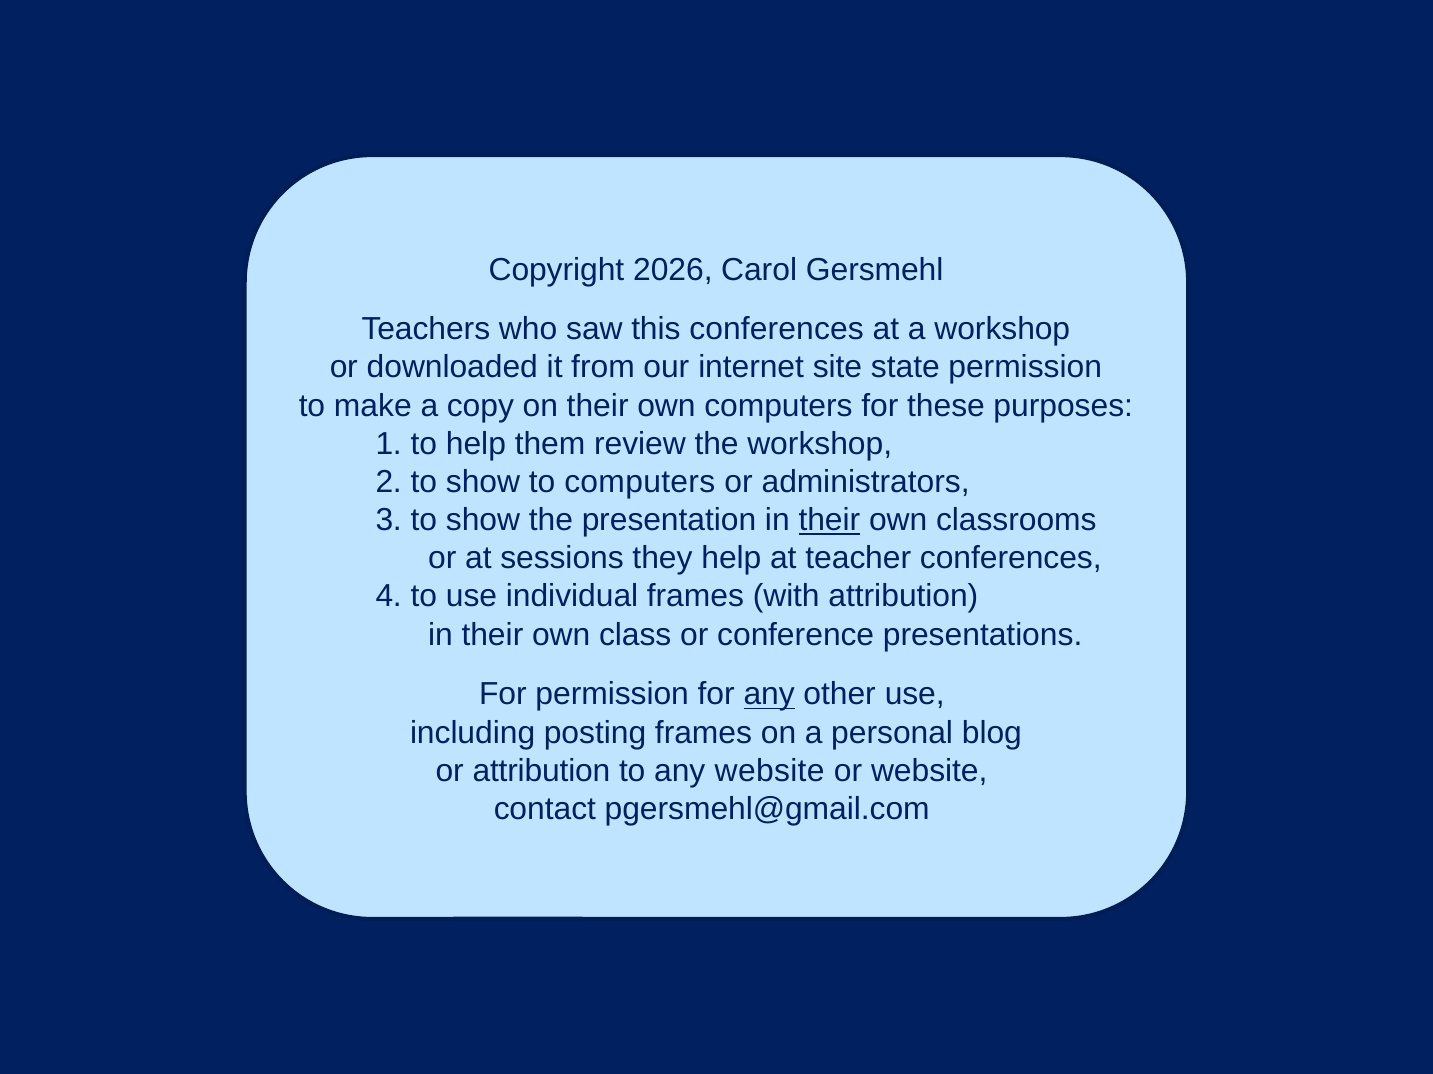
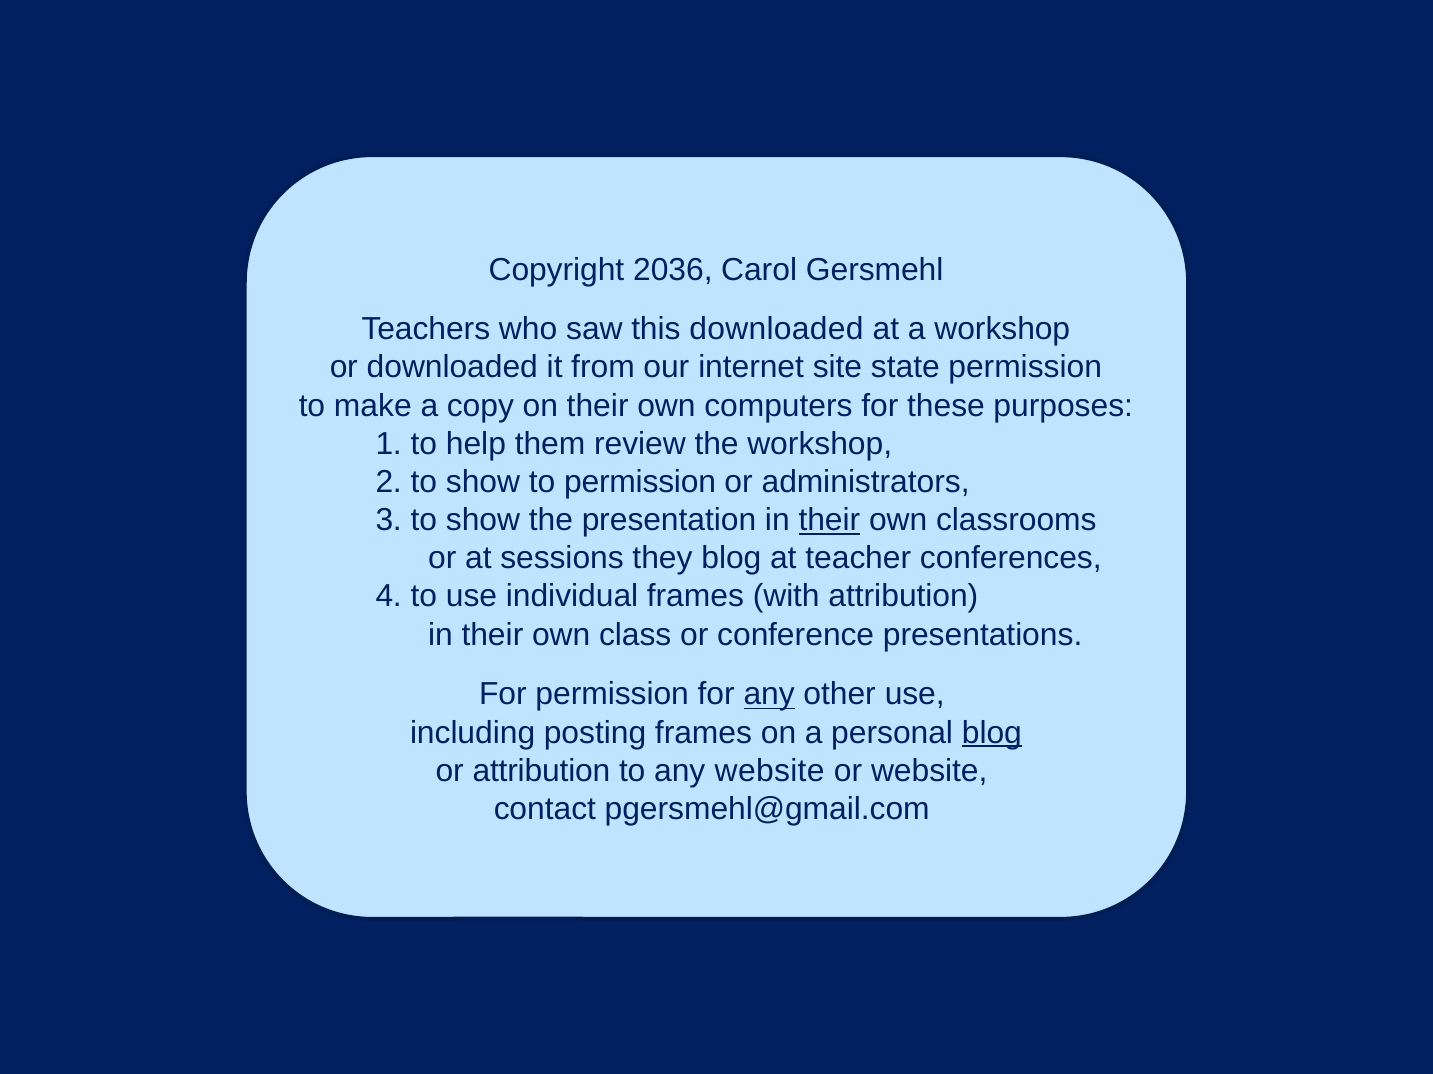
2026: 2026 -> 2036 (673, 270)
this conferences: conferences -> downloaded (776, 330)
to computers: computers -> permission (640, 482)
they help: help -> blog (731, 559)
blog underline: none -> present (992, 733)
